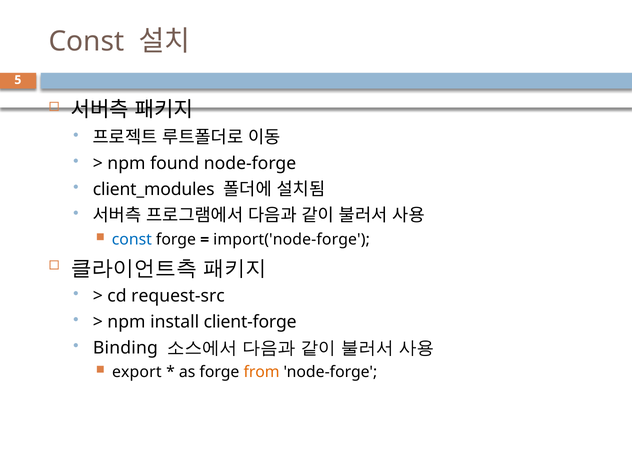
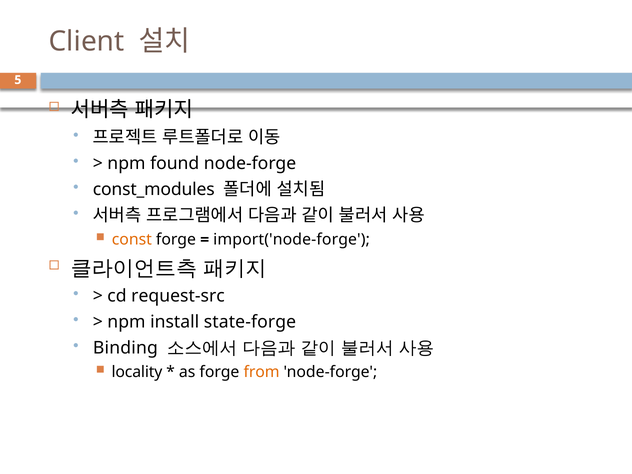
Const: Const -> Client (87, 41)
client_modules: client_modules -> const_modules (154, 190)
const colour: blue -> orange (132, 240)
client-forge: client-forge -> state-forge (250, 322)
export: export -> locality (137, 372)
